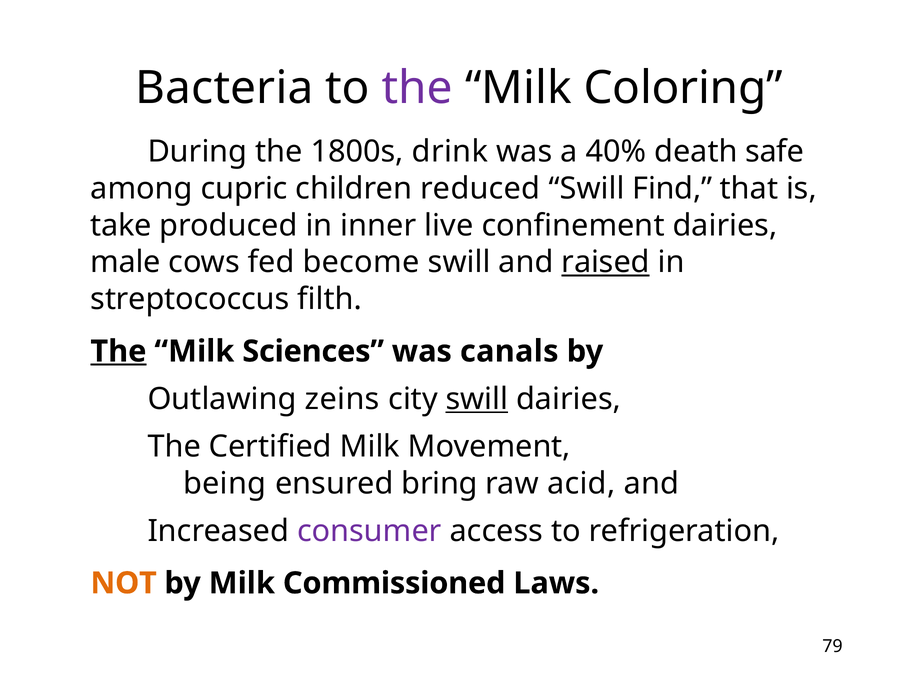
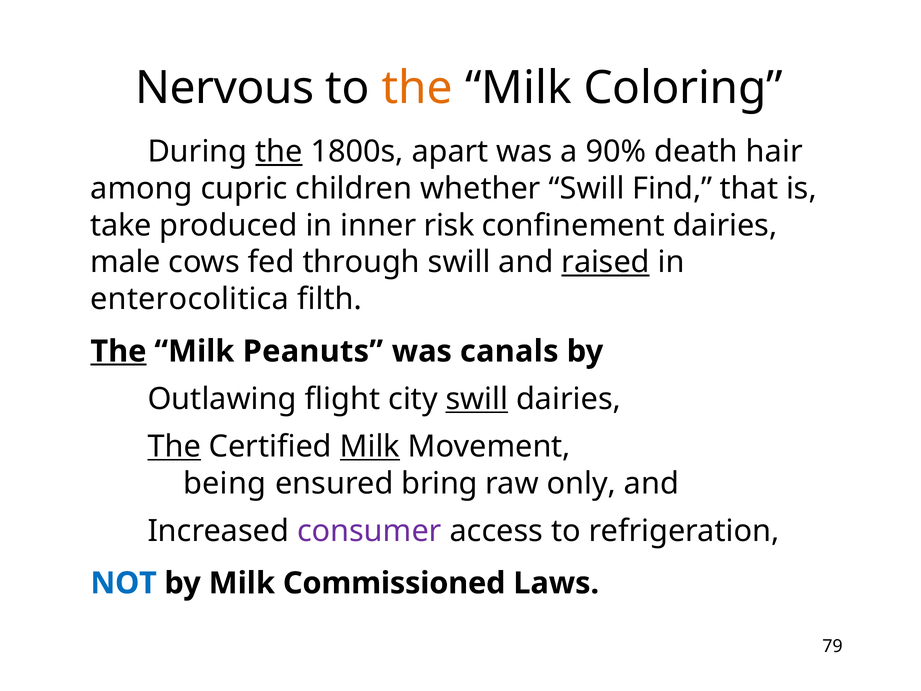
Bacteria: Bacteria -> Nervous (225, 88)
the colour: purple -> orange (417, 88)
the underline: none -> present (279, 152)
drink: drink -> apart (450, 152)
40%: 40% -> 90% (616, 152)
safe: safe -> hair (774, 152)
reduced: reduced -> whether (480, 189)
live: live -> risk (449, 225)
become: become -> through (361, 262)
streptococcus: streptococcus -> enterocolitica (190, 299)
Sciences: Sciences -> Peanuts (313, 351)
zeins: zeins -> flight (342, 399)
The underline: none -> present (174, 446)
Milk underline: none -> present (370, 446)
acid: acid -> only (581, 483)
NOT colour: orange -> blue (124, 583)
